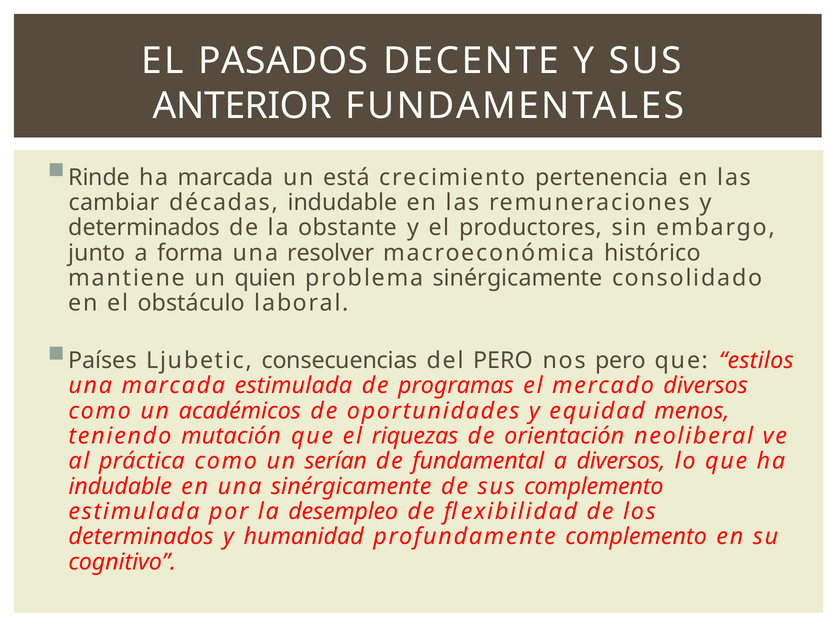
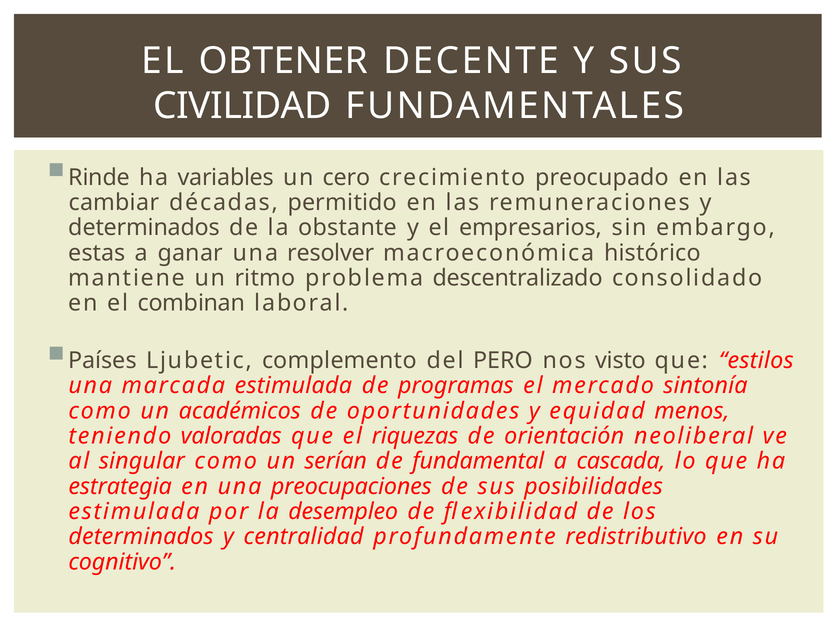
PASADOS: PASADOS -> OBTENER (283, 61)
ANTERIOR: ANTERIOR -> CIVILIDAD (242, 106)
ha marcada: marcada -> variables (226, 177)
está: está -> cero (347, 177)
pertenencia: pertenencia -> preocupado (602, 177)
décadas indudable: indudable -> permitido (342, 202)
productores: productores -> empresarios (531, 228)
junto: junto -> estas (97, 253)
forma: forma -> ganar (190, 253)
quien: quien -> ritmo (265, 278)
problema sinérgicamente: sinérgicamente -> descentralizado (518, 278)
obstáculo: obstáculo -> combinan (191, 303)
consecuencias: consecuencias -> complemento (339, 360)
nos pero: pero -> visto (621, 360)
mercado diversos: diversos -> sintonía (705, 385)
mutación: mutación -> valoradas (231, 436)
práctica: práctica -> singular (142, 461)
a diversos: diversos -> cascada (621, 461)
indudable: indudable -> estrategia (120, 486)
una sinérgicamente: sinérgicamente -> preocupaciones (351, 486)
sus complemento: complemento -> posibilidades (594, 486)
humanidad: humanidad -> centralidad (304, 536)
profundamente complemento: complemento -> redistributivo (636, 536)
